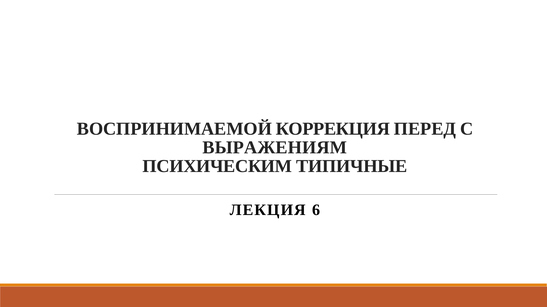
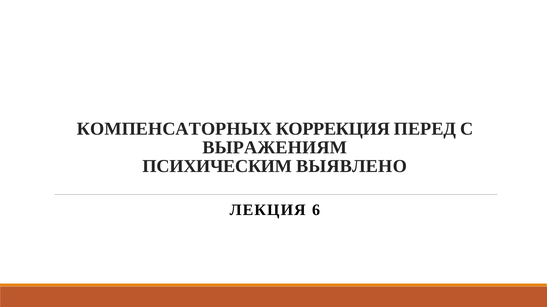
ВОСПРИНИМАЕМОЙ: ВОСПРИНИМАЕМОЙ -> КОМПЕНСАТОРНЫХ (174, 129)
ТИПИЧНЫЕ: ТИПИЧНЫЕ -> ВЫЯВЛЕНО (351, 166)
